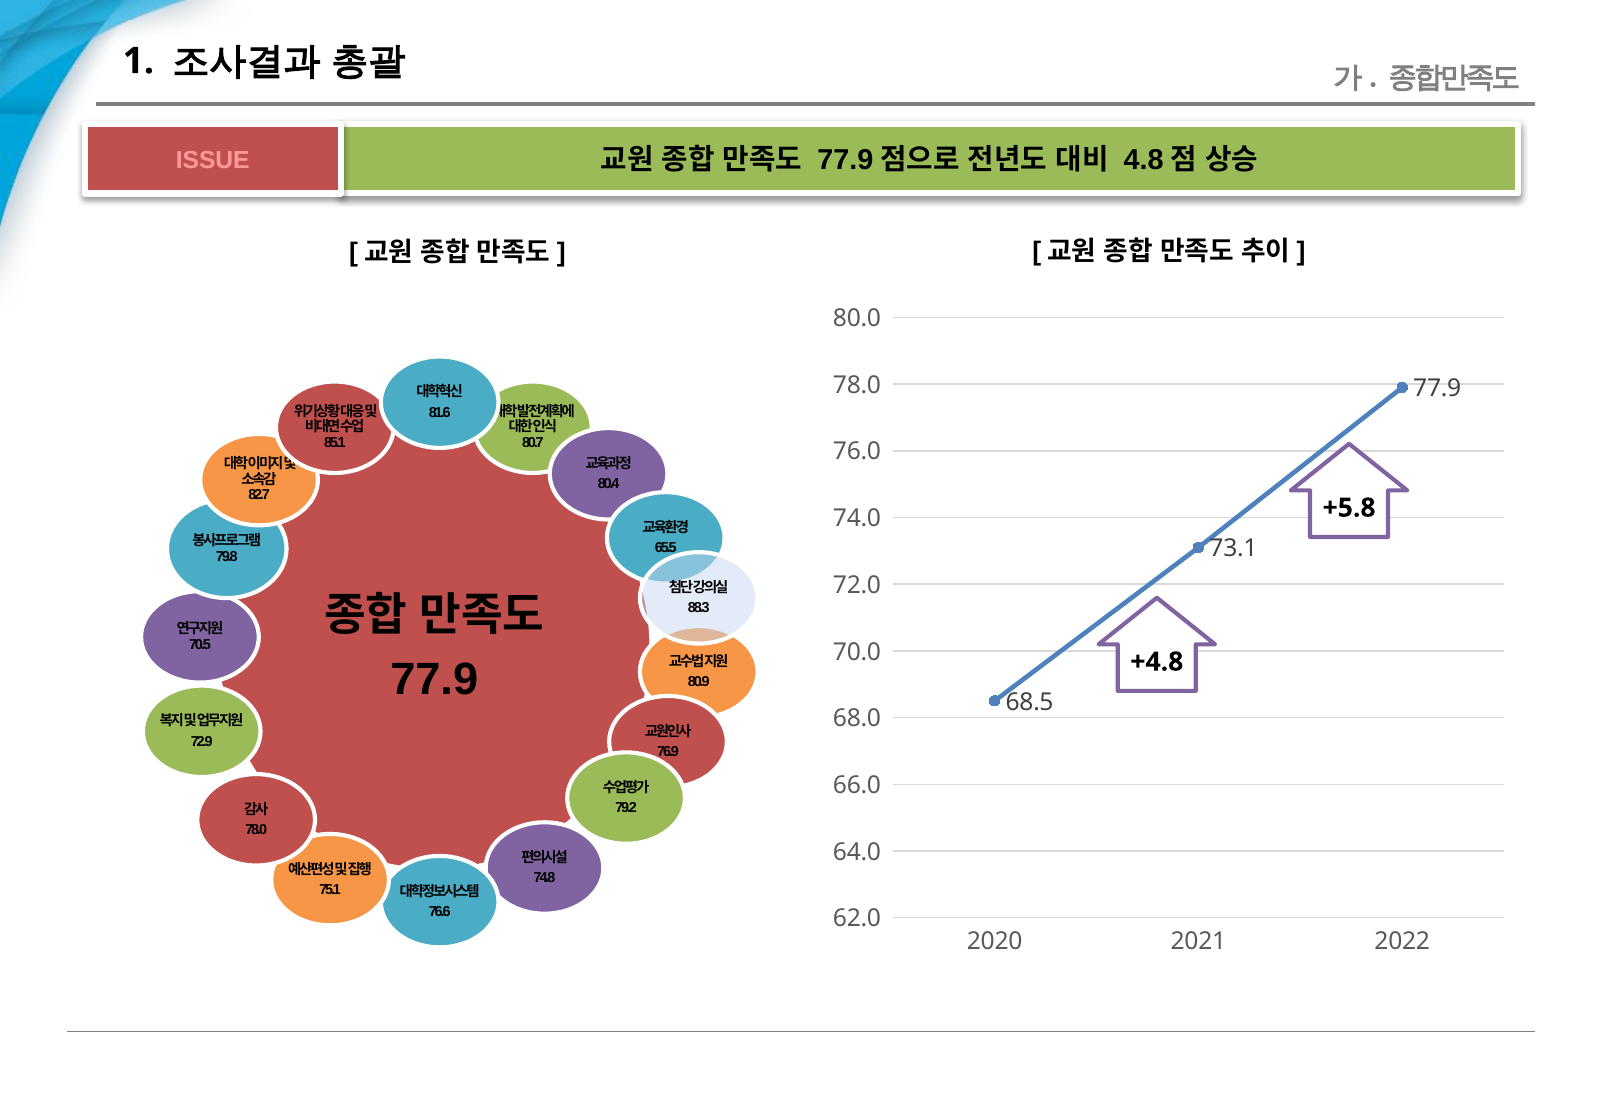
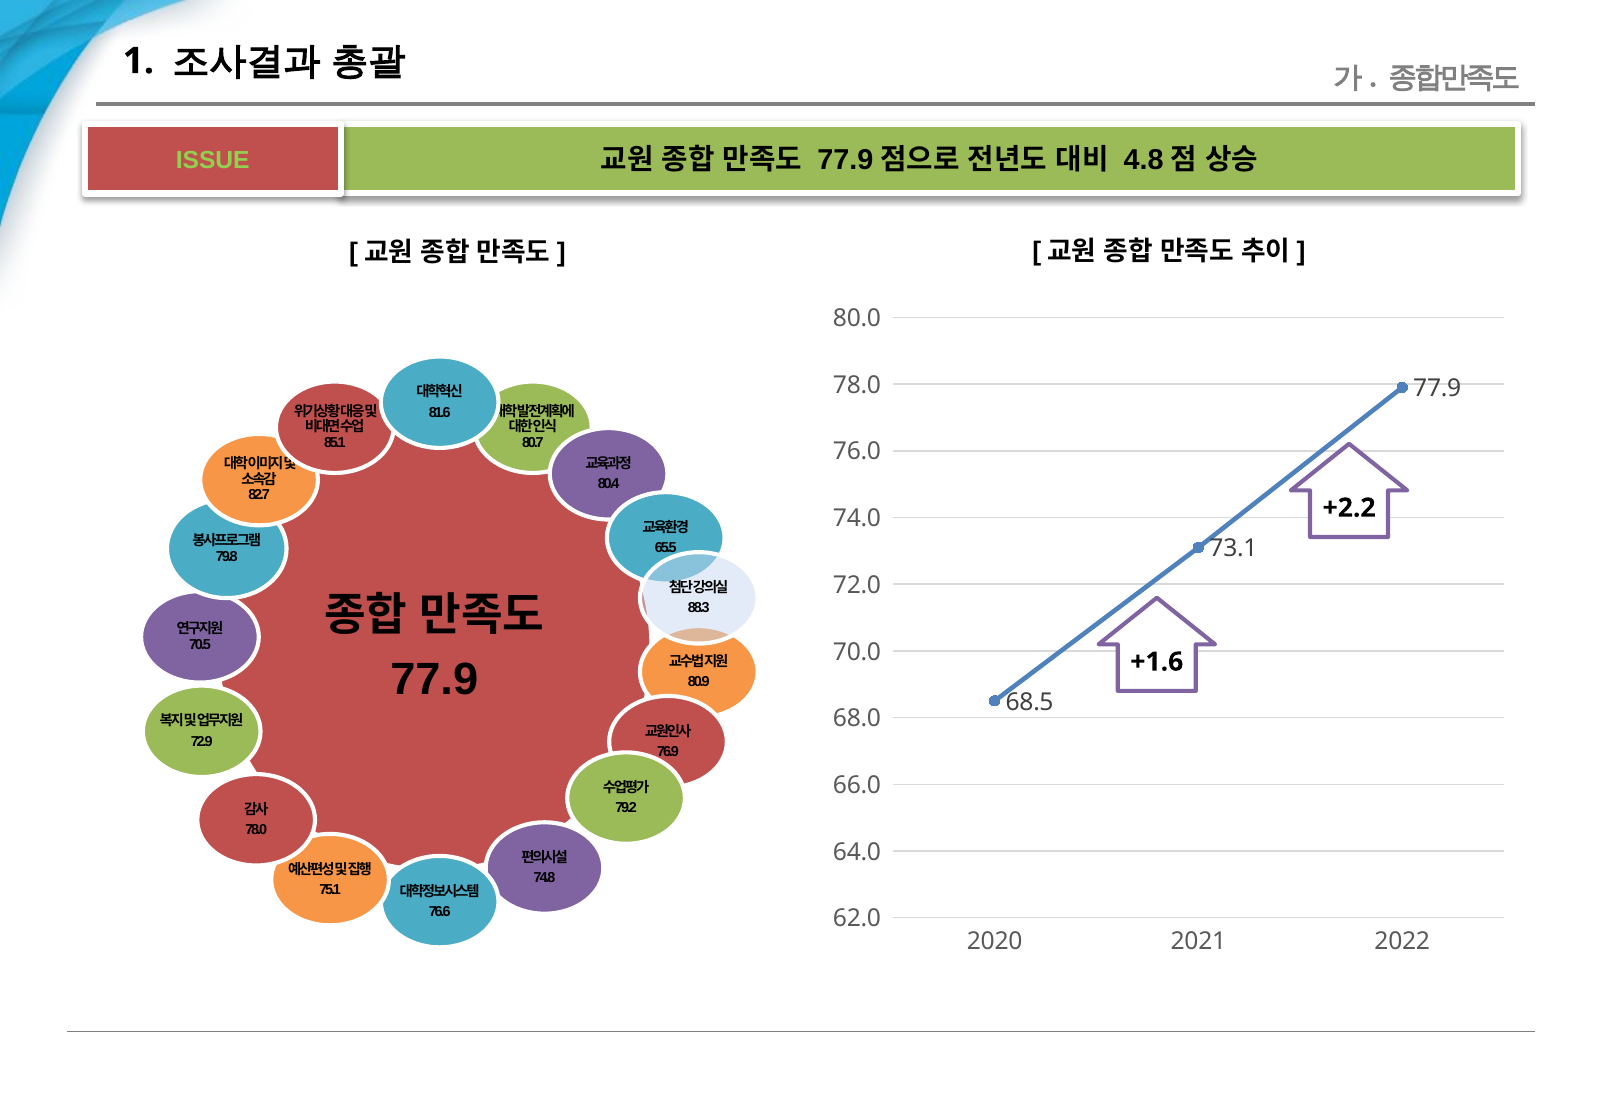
ISSUE colour: pink -> light green (213, 160)
+5.8: +5.8 -> +2.2 (1349, 508)
+4.8: +4.8 -> +1.6 (1157, 662)
